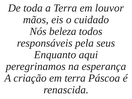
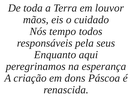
beleza: beleza -> tempo (63, 31)
em terra: terra -> dons (75, 78)
